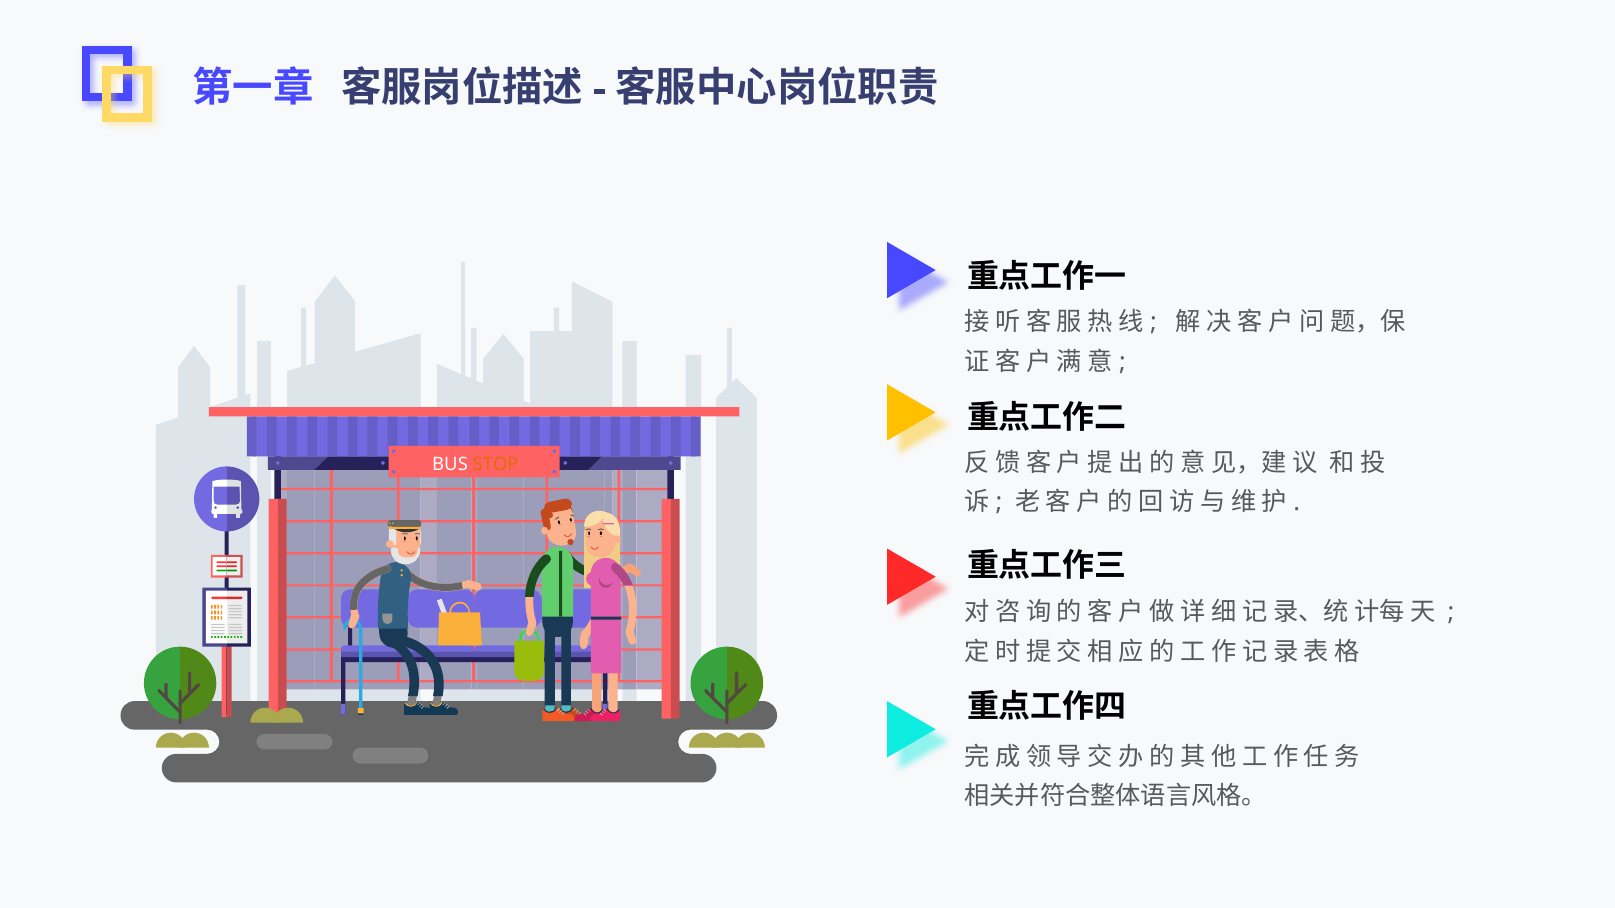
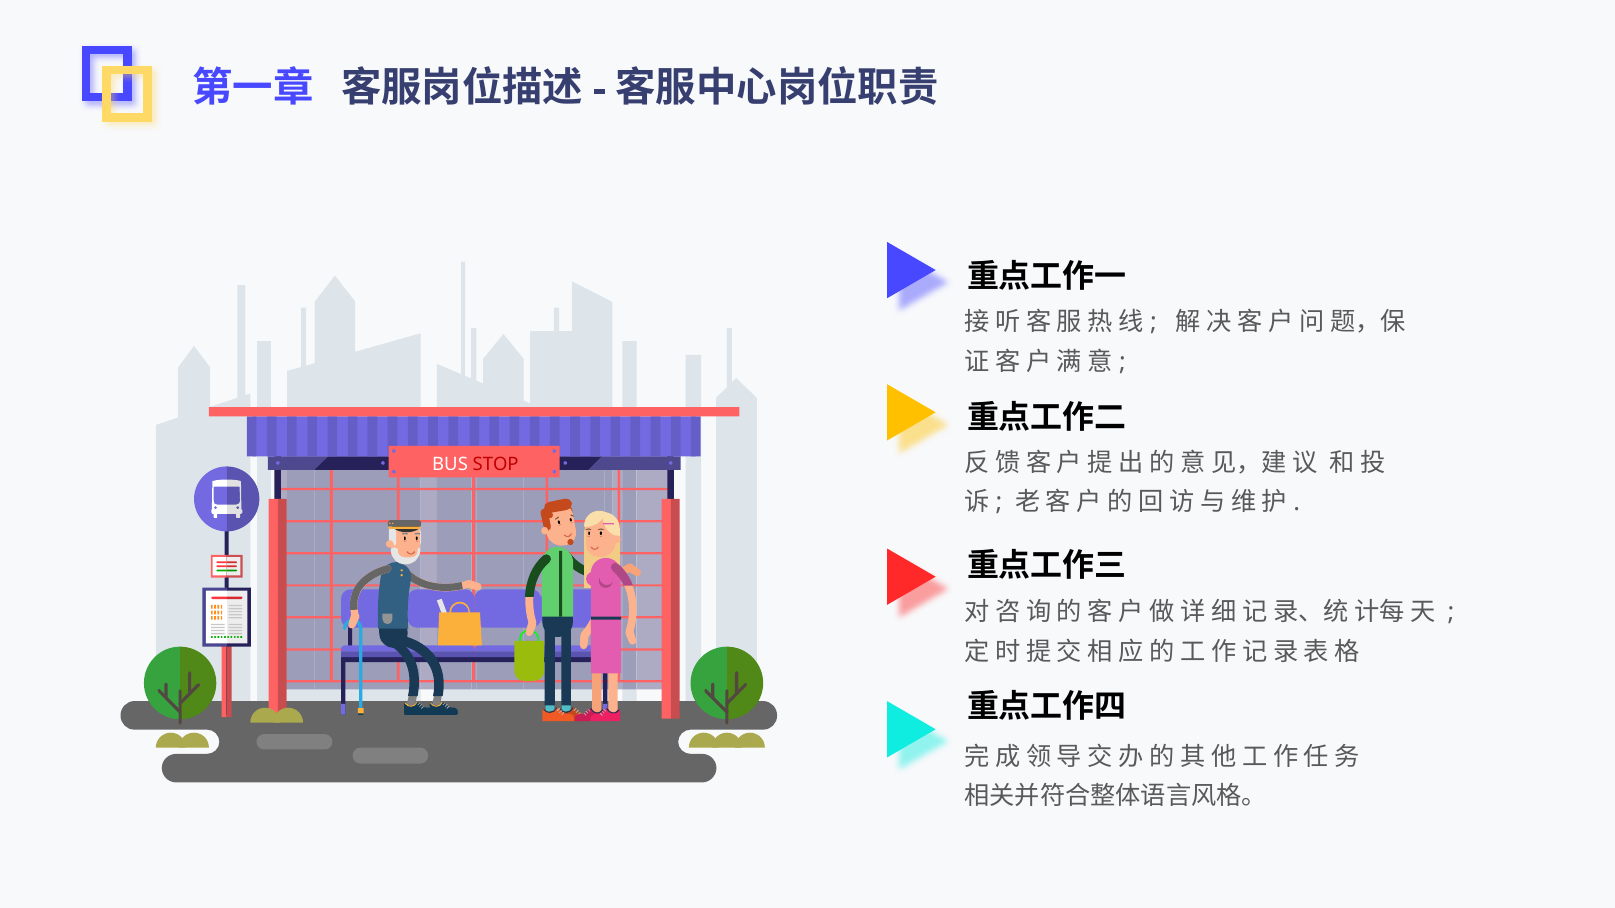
STOP colour: orange -> red (496, 464)
